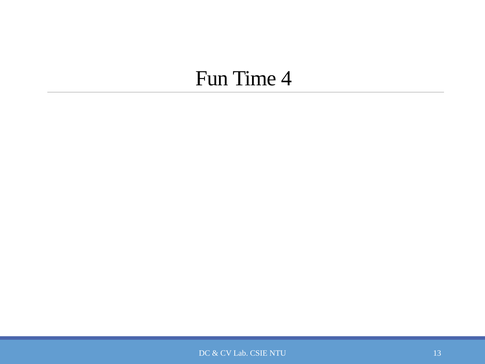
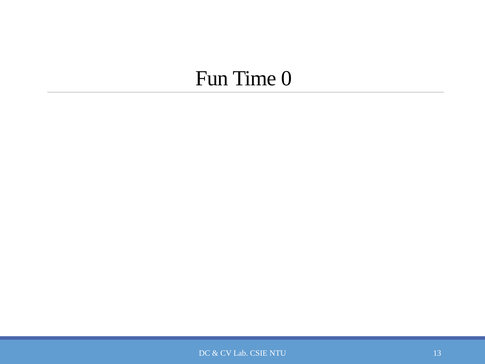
4: 4 -> 0 (287, 78)
